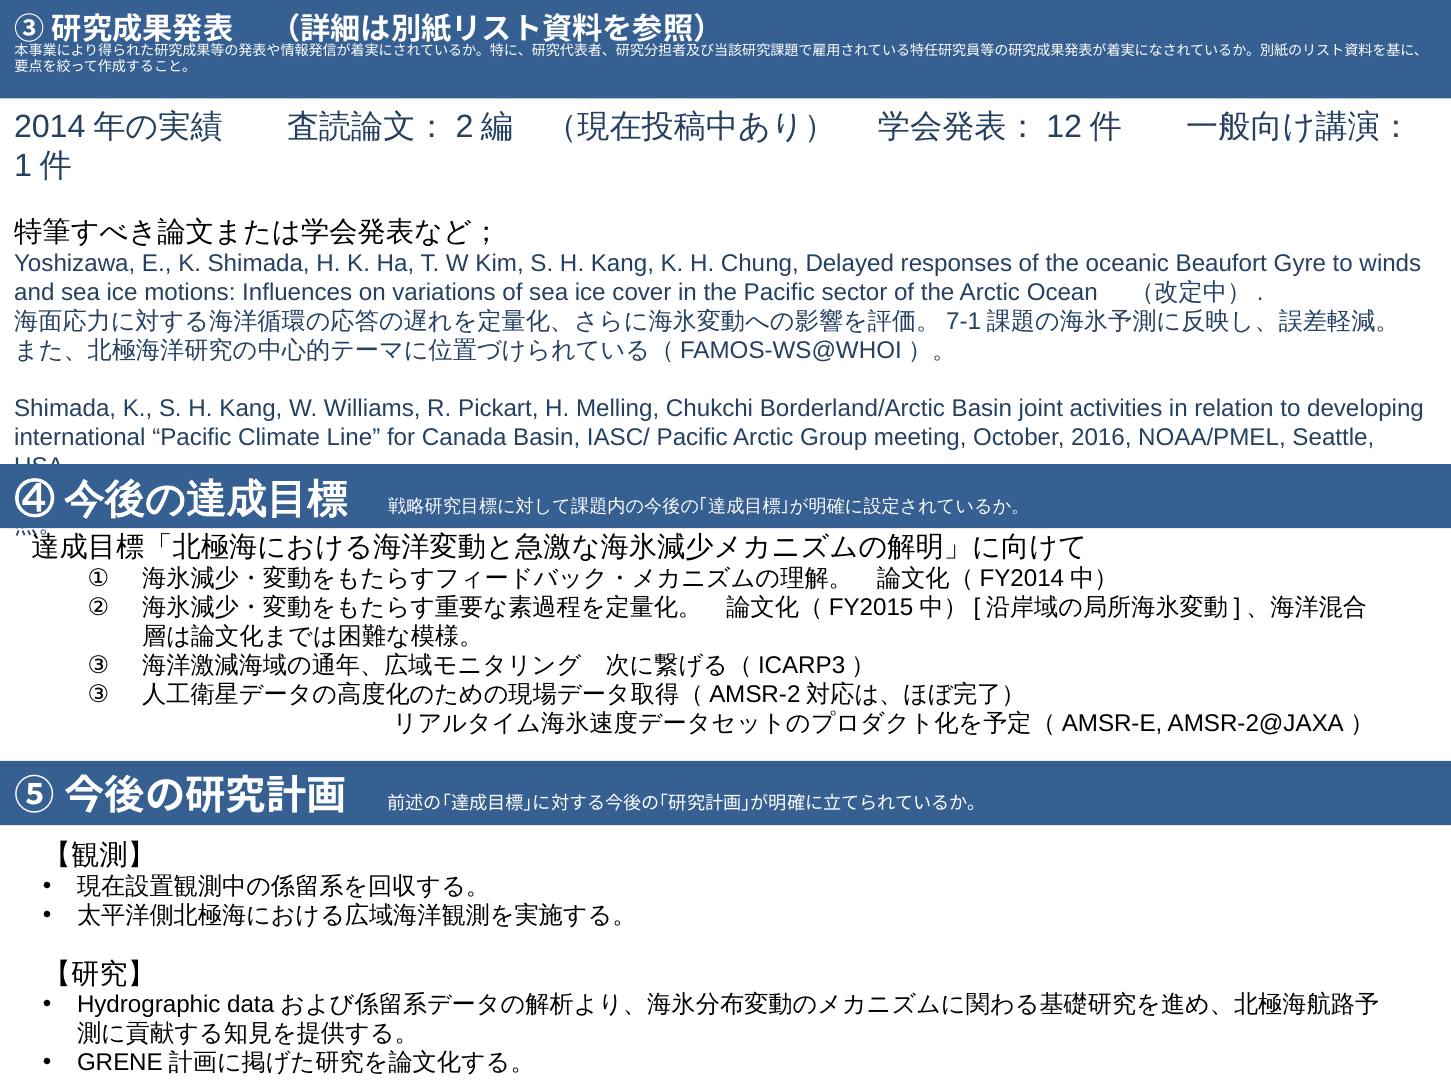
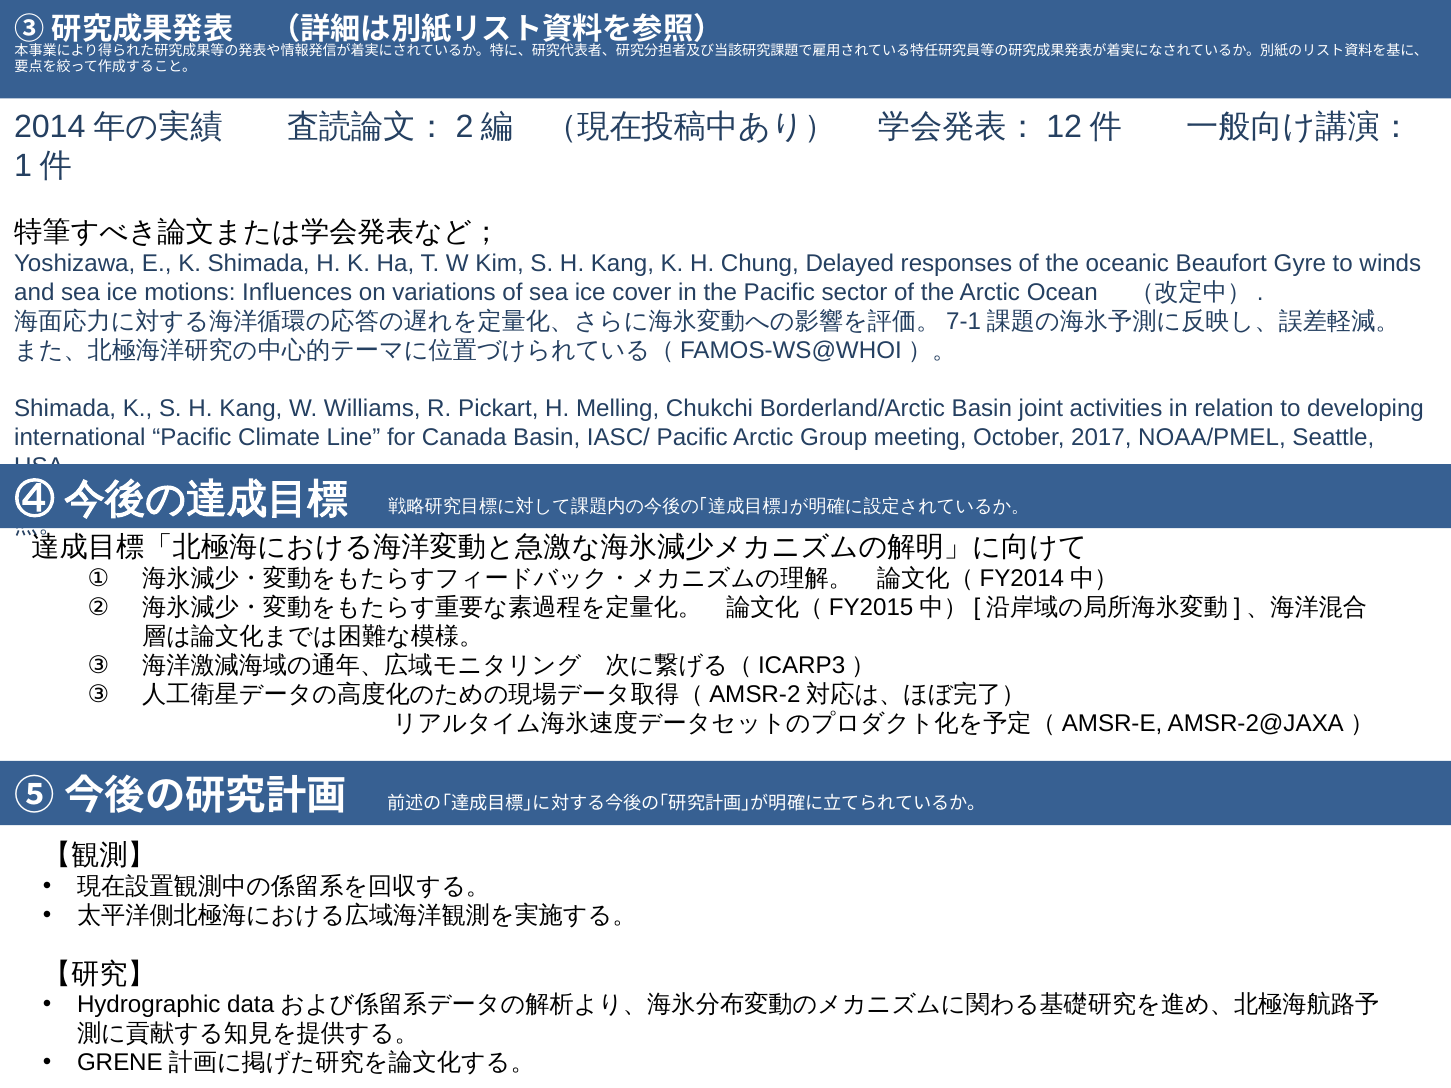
2016: 2016 -> 2017 (1101, 437)
